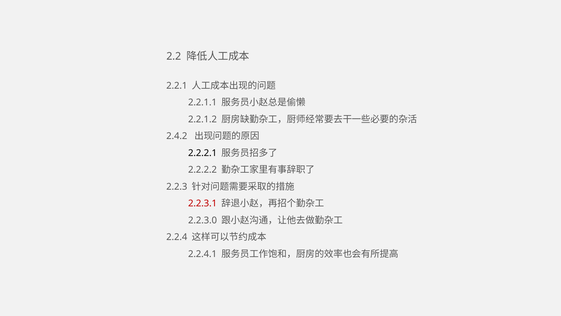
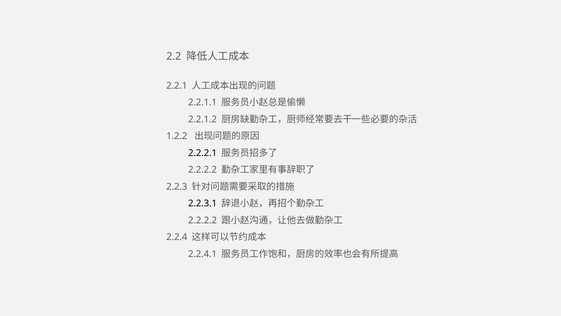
2.4.2: 2.4.2 -> 1.2.2 (177, 136)
2.2.3.1 colour: red -> black (203, 203)
2.2.3.0: 2.2.3.0 -> 2.2.2.2 (203, 220)
